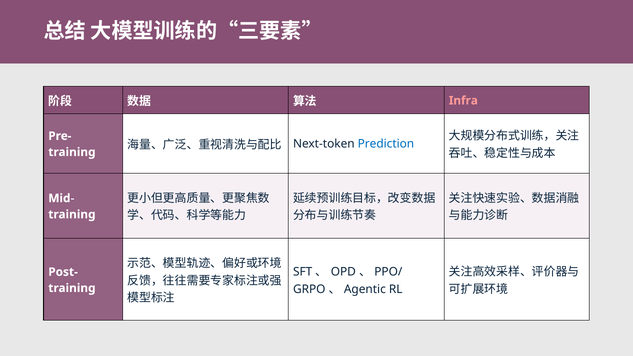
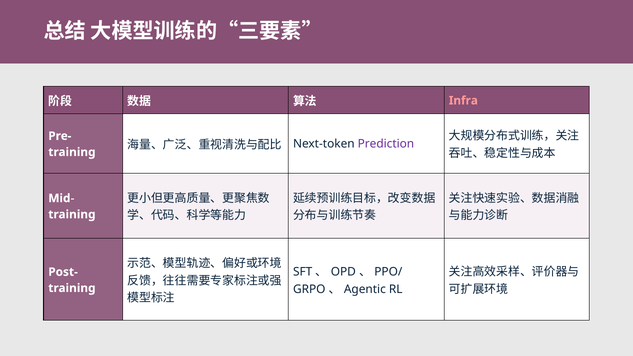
Prediction colour: blue -> purple (386, 144)
